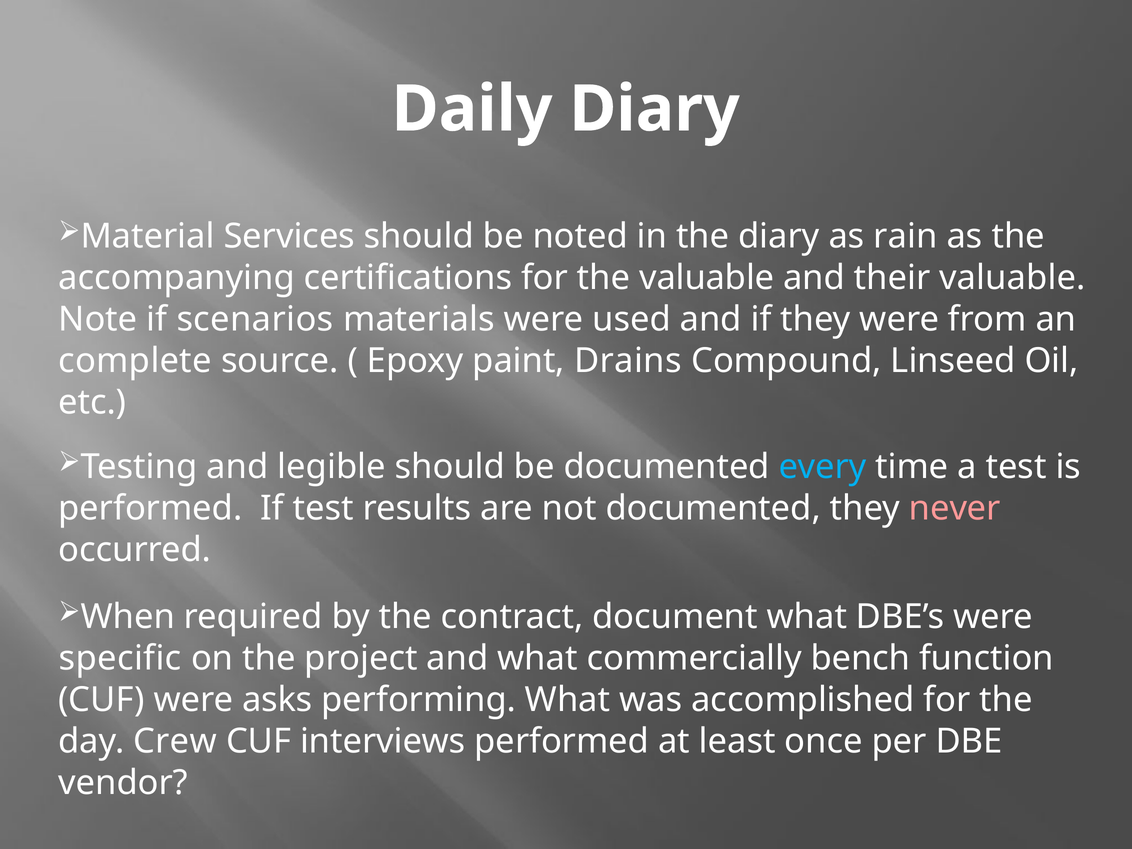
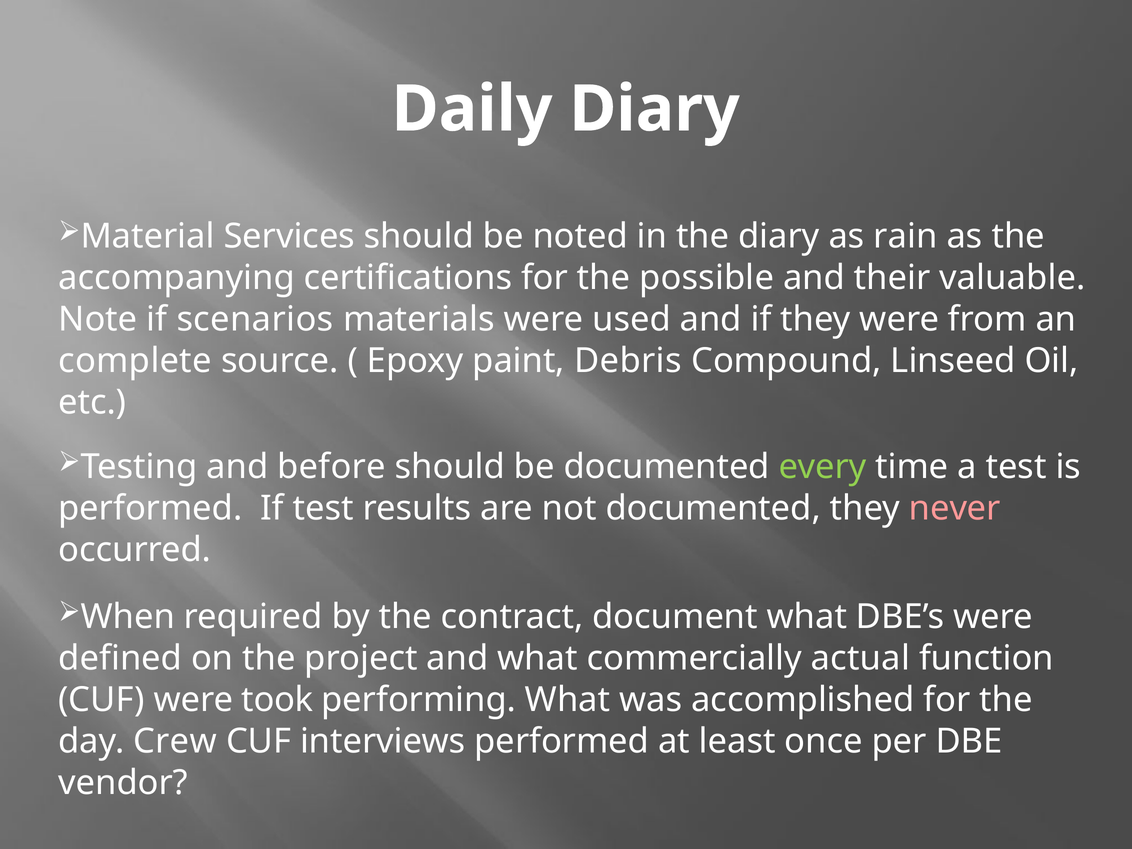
the valuable: valuable -> possible (707, 278)
Drains: Drains -> Debris (628, 361)
legible: legible -> before (331, 467)
every colour: light blue -> light green (823, 467)
specific: specific -> defined (120, 658)
bench: bench -> actual (860, 658)
asks: asks -> took (277, 700)
